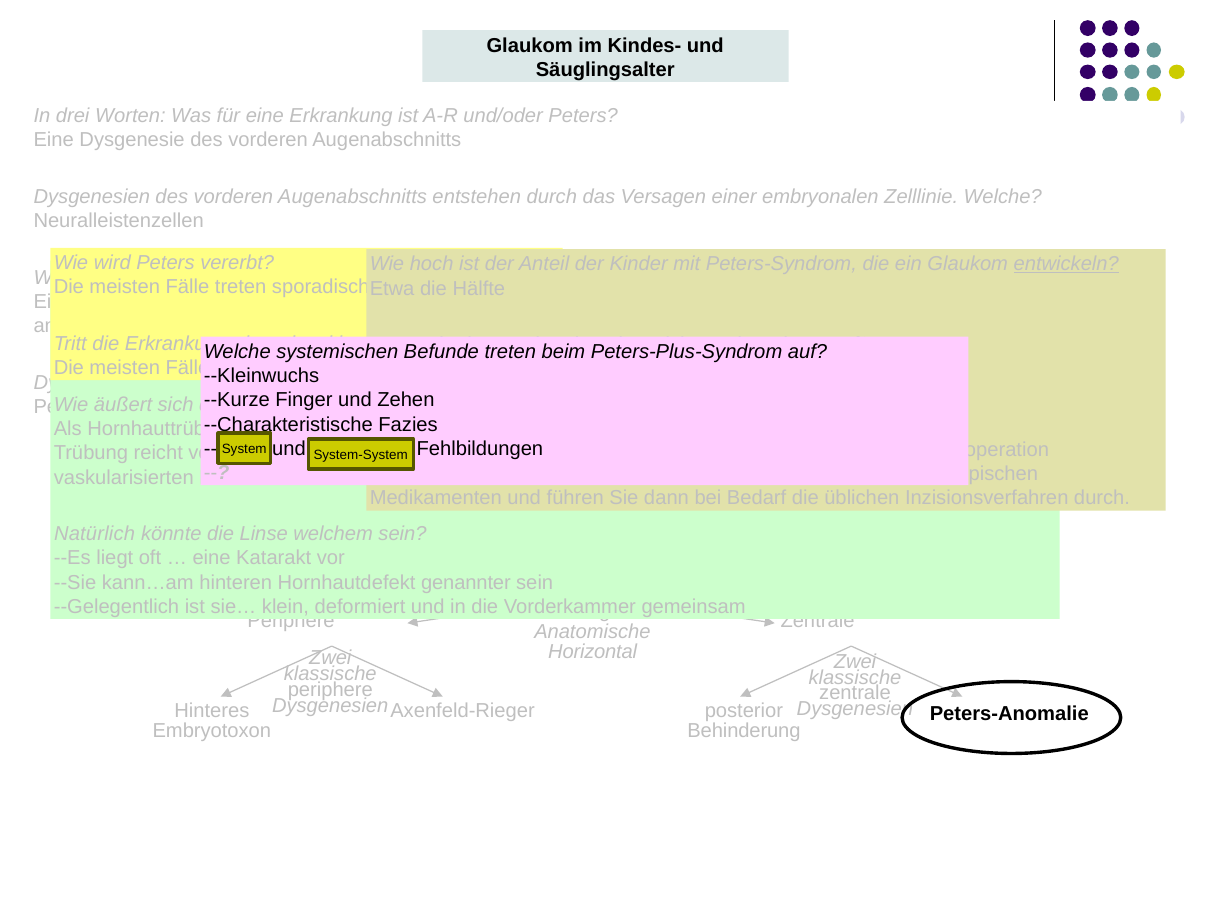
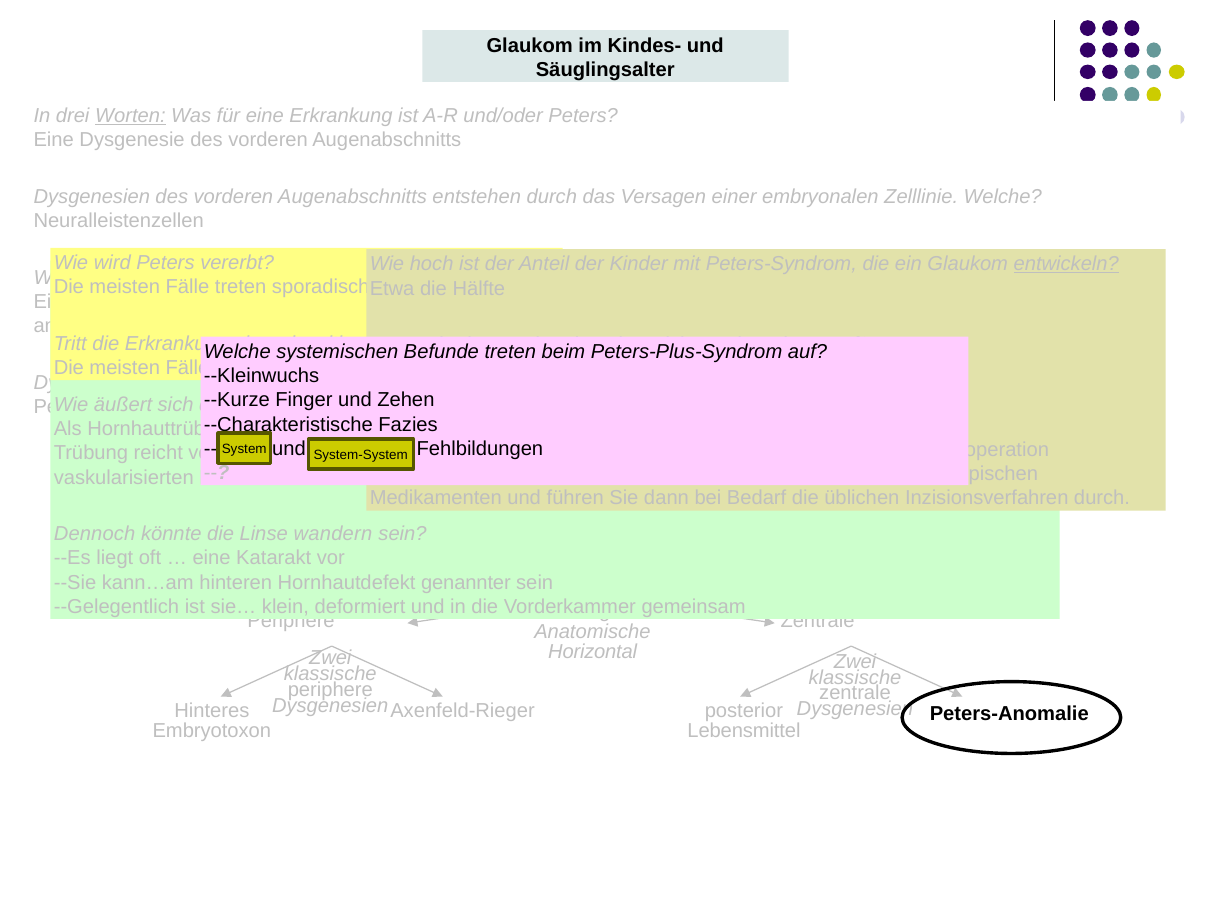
Worten underline: none -> present (130, 116)
Natürlich: Natürlich -> Dennoch (95, 534)
Linse welchem: welchem -> wandern (333, 534)
Behinderung: Behinderung -> Lebensmittel (744, 731)
